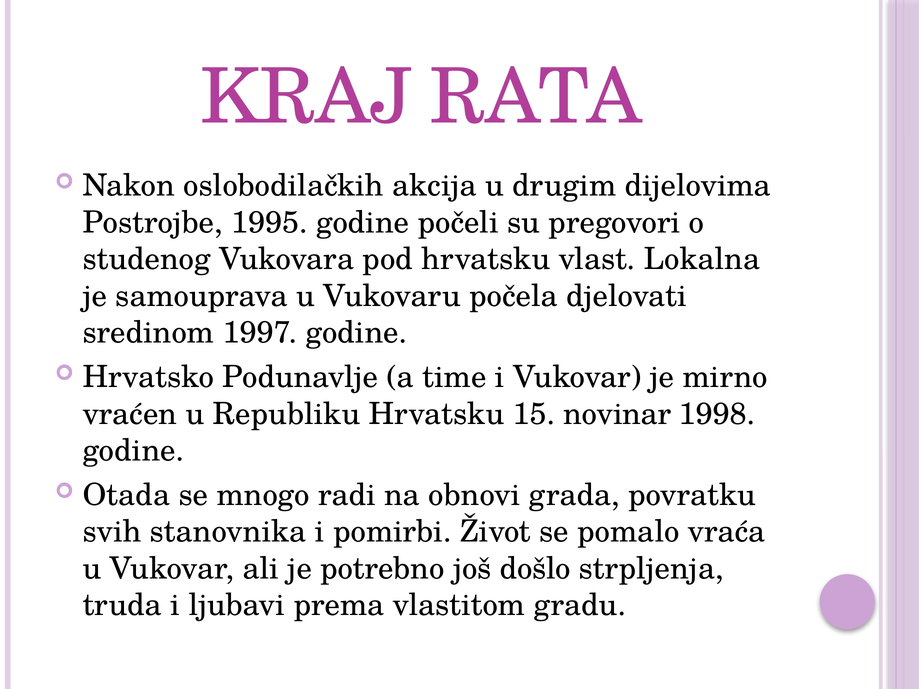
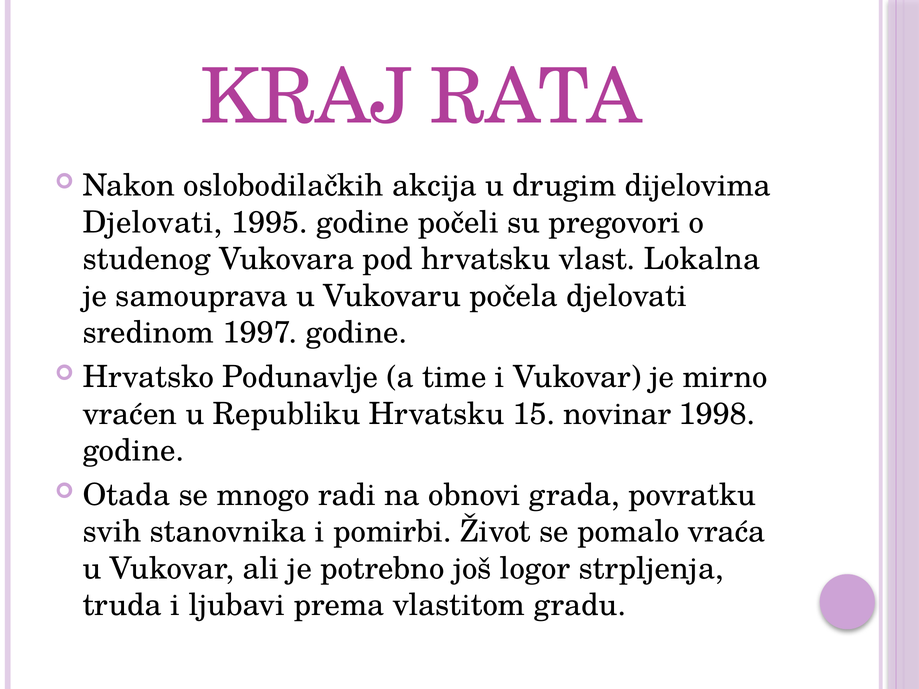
Postrojbe: Postrojbe -> Djelovati (152, 223)
došlo: došlo -> logor (535, 569)
